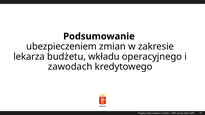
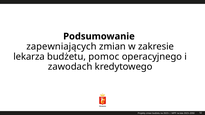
ubezpieczeniem: ubezpieczeniem -> zapewniających (61, 47)
wkładu: wkładu -> pomoc (104, 57)
